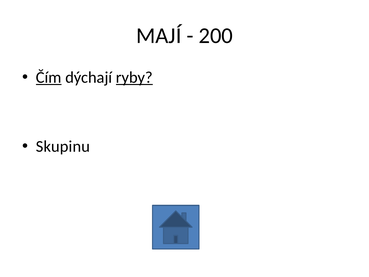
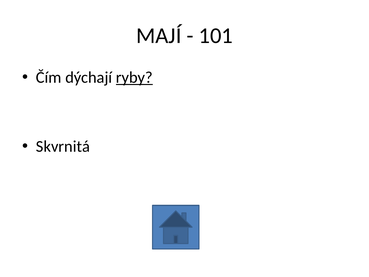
200: 200 -> 101 (216, 36)
Čím underline: present -> none (49, 77)
Skupinu: Skupinu -> Skvrnitá (63, 146)
